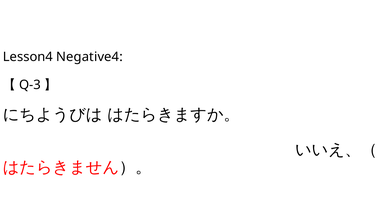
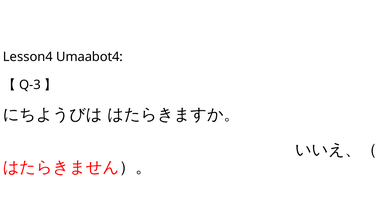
Negative4: Negative4 -> Umaabot4 (90, 57)
